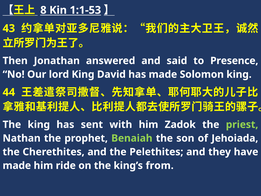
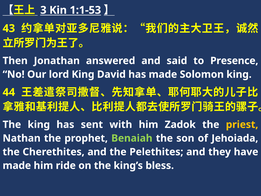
8: 8 -> 3 (43, 10)
priest colour: light green -> yellow (242, 124)
from: from -> bless (160, 165)
